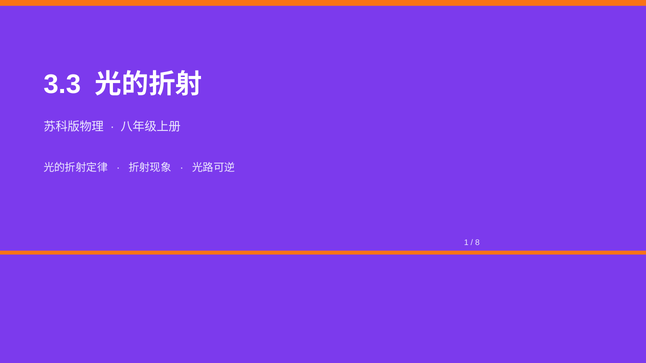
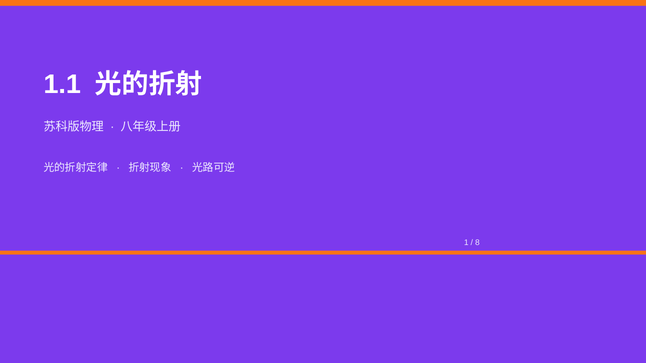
3.3: 3.3 -> 1.1 (62, 84)
